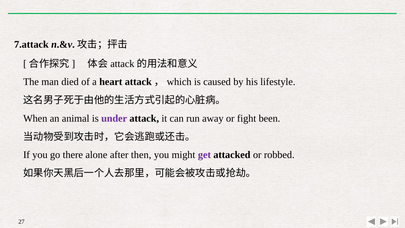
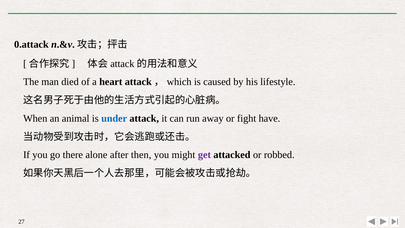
7.attack: 7.attack -> 0.attack (31, 45)
under colour: purple -> blue (114, 118)
been: been -> have (269, 118)
